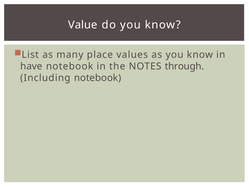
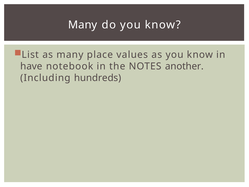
Value: Value -> Many (83, 25)
through: through -> another (184, 66)
Including notebook: notebook -> hundreds (98, 78)
